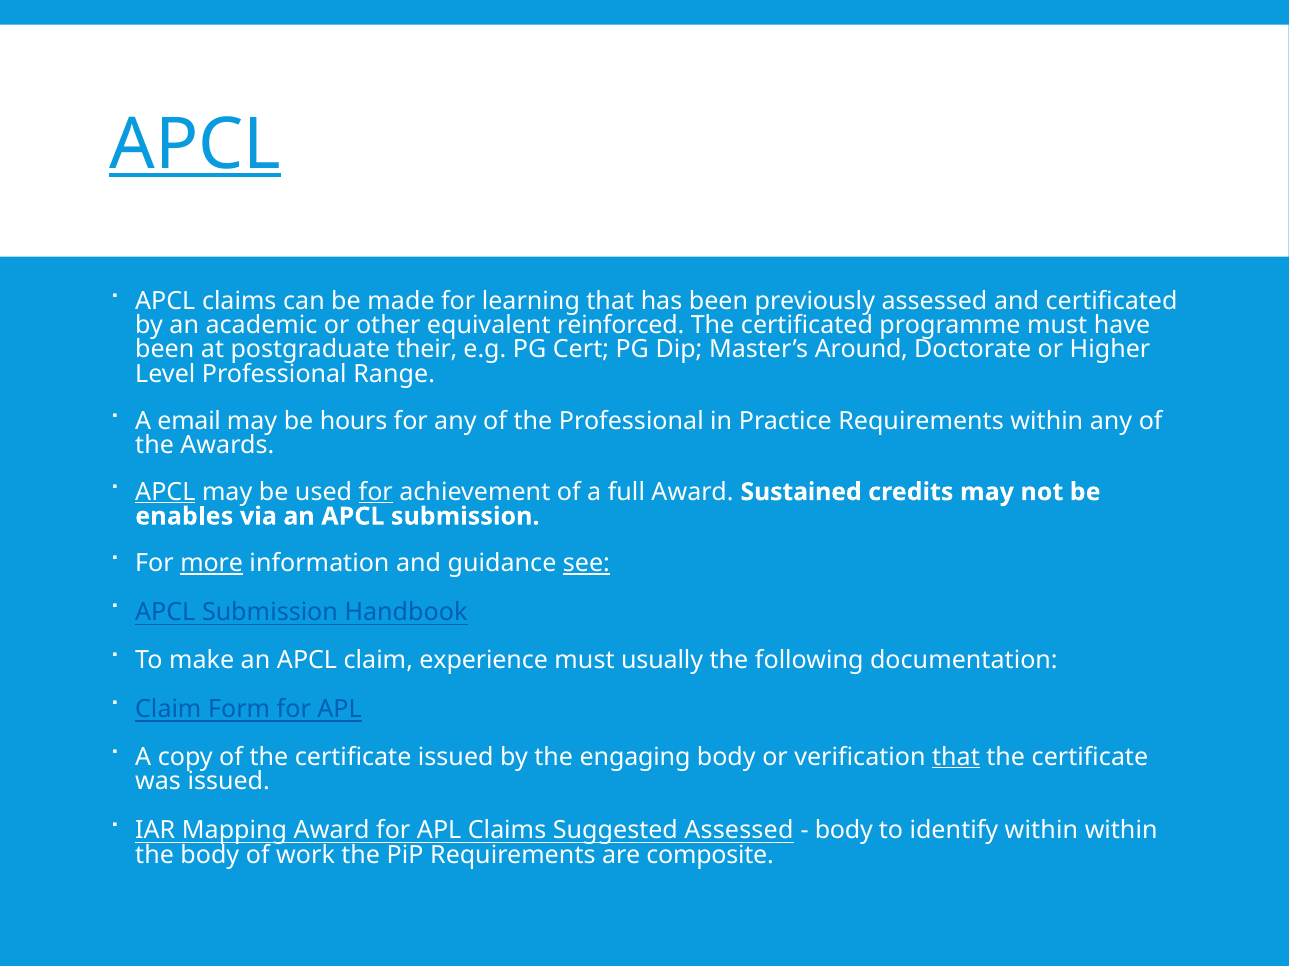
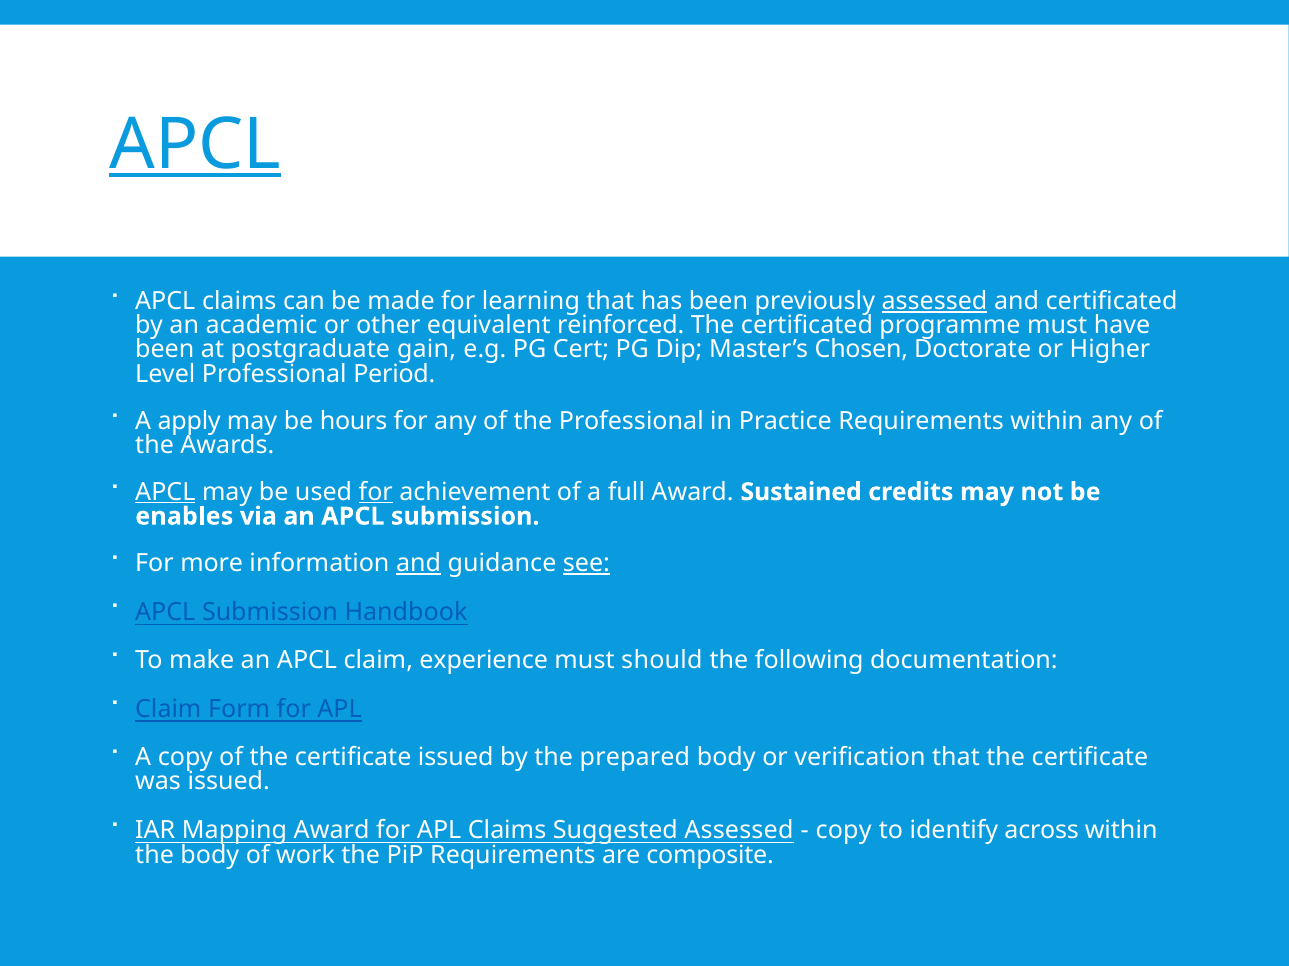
assessed underline: none -> present (935, 301)
their: their -> gain (427, 350)
Around: Around -> Chosen (861, 350)
Range: Range -> Period (394, 374)
email: email -> apply (189, 421)
more underline: present -> none (212, 564)
and underline: none -> present (419, 564)
usually: usually -> should (662, 661)
engaging: engaging -> prepared (635, 758)
that underline: present -> none (956, 758)
body: body -> copy (844, 831)
identify within: within -> across (1042, 831)
